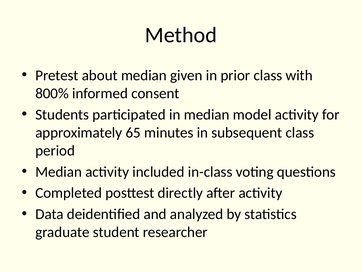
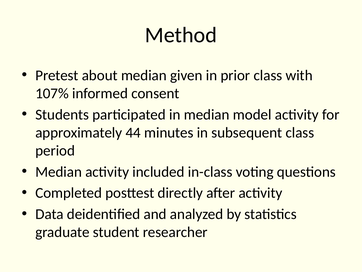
800%: 800% -> 107% (52, 93)
65: 65 -> 44 (133, 132)
